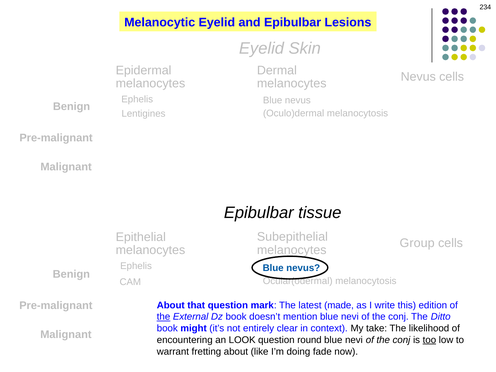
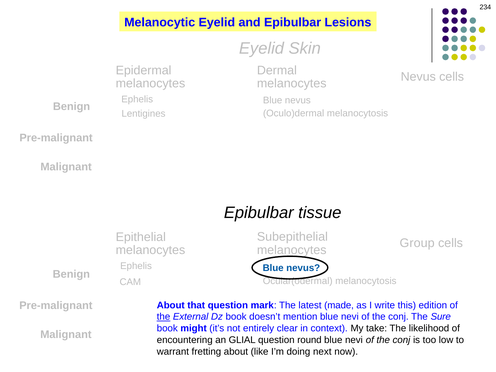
Ditto: Ditto -> Sure (441, 317)
LOOK: LOOK -> GLIAL (242, 340)
too underline: present -> none (429, 340)
fade: fade -> next (322, 352)
